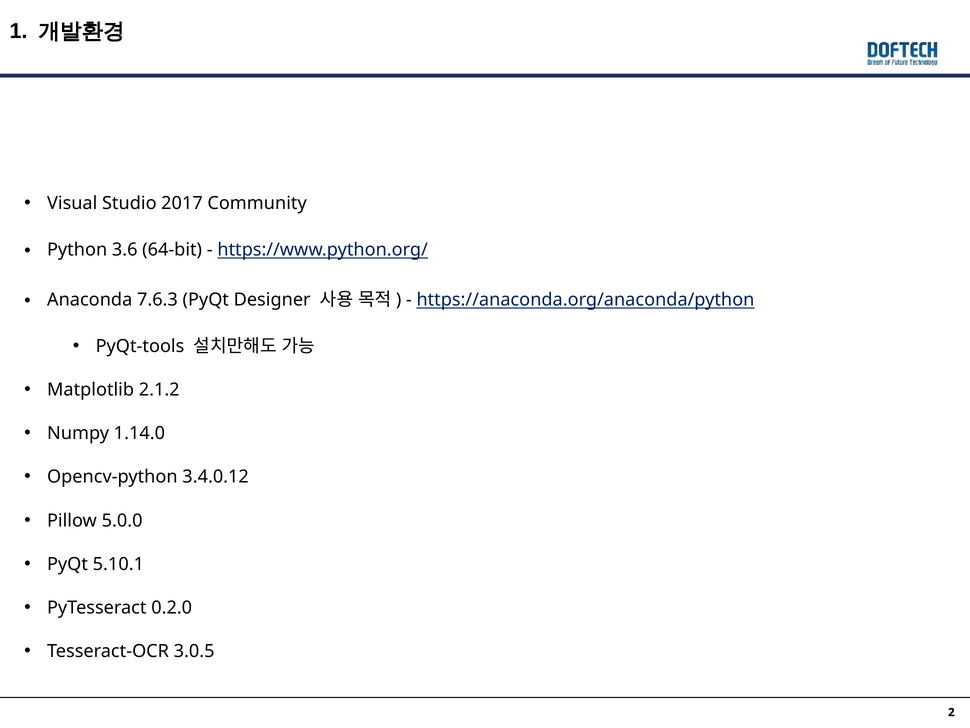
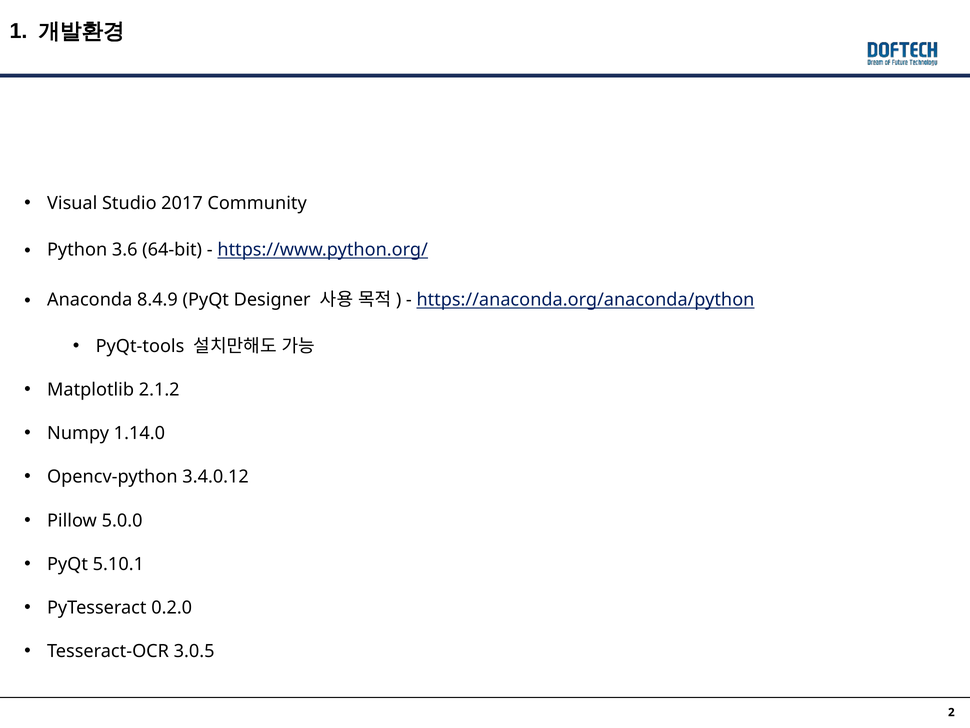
7.6.3: 7.6.3 -> 8.4.9 (157, 299)
